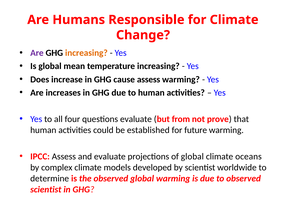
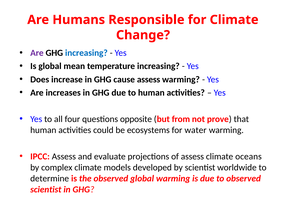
increasing colour: orange -> blue (86, 53)
questions evaluate: evaluate -> opposite (136, 119)
established: established -> ecosystems (148, 130)
future: future -> water (196, 130)
of global: global -> assess (192, 156)
